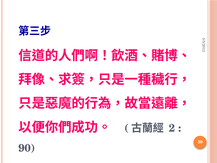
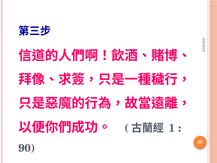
2: 2 -> 1 (172, 128)
